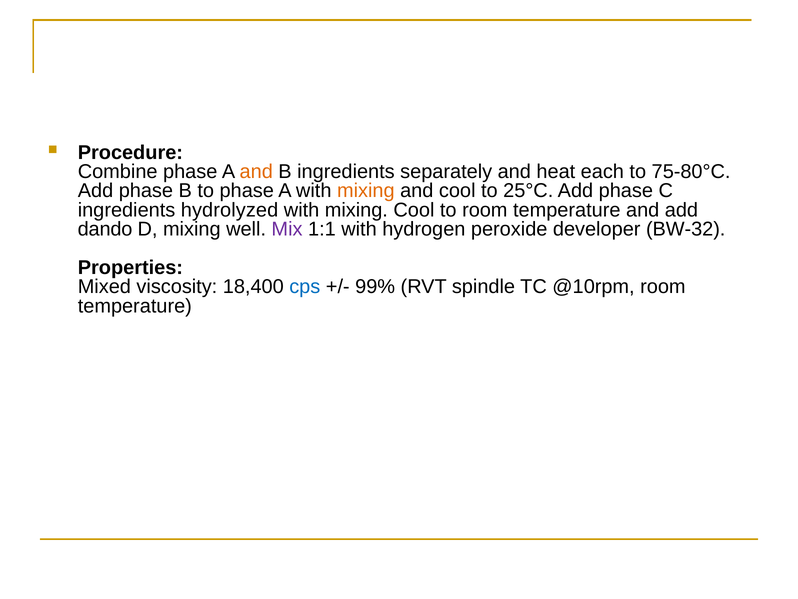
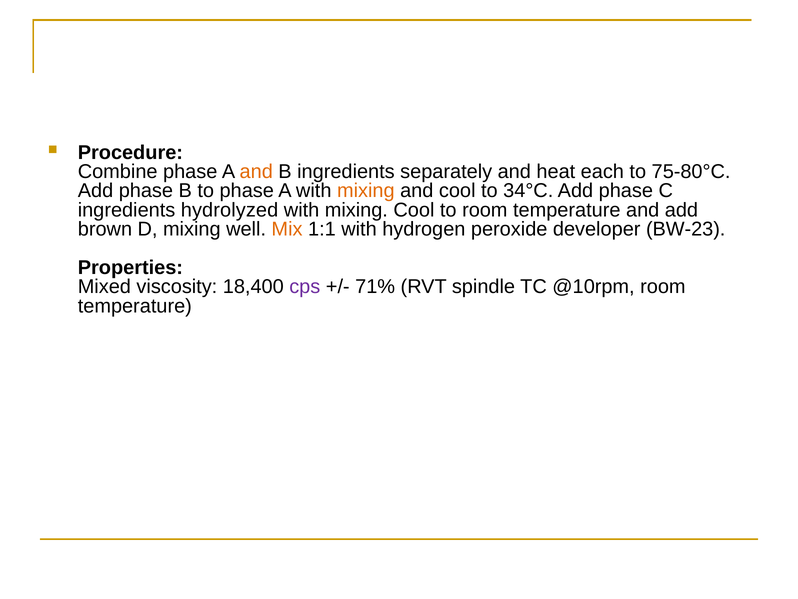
25°C: 25°C -> 34°C (528, 191)
dando: dando -> brown (105, 229)
Mix colour: purple -> orange (287, 229)
BW-32: BW-32 -> BW-23 (686, 229)
cps colour: blue -> purple (305, 287)
99%: 99% -> 71% (375, 287)
